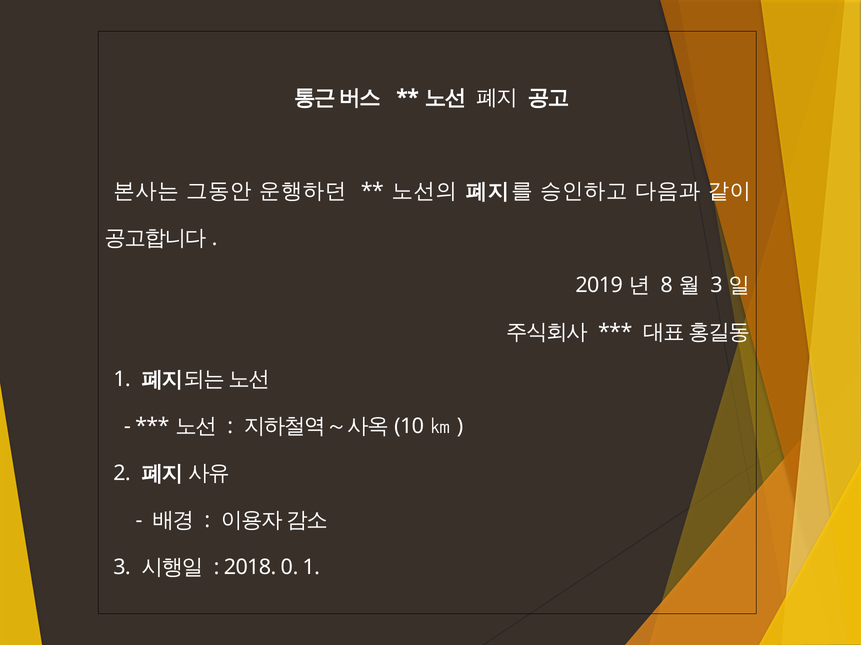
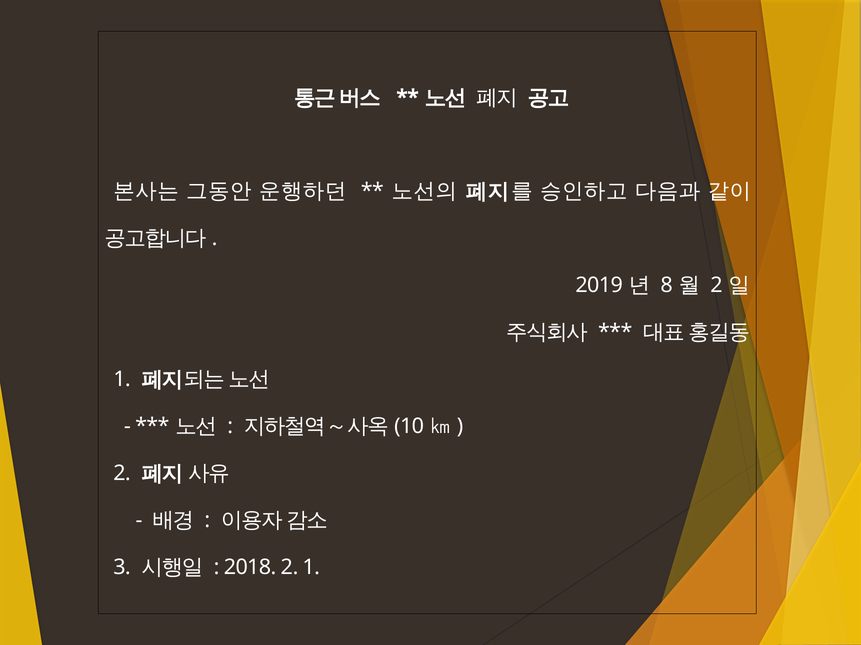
3: 3 -> 2 (717, 286)
2018 0: 0 -> 2 (290, 568)
